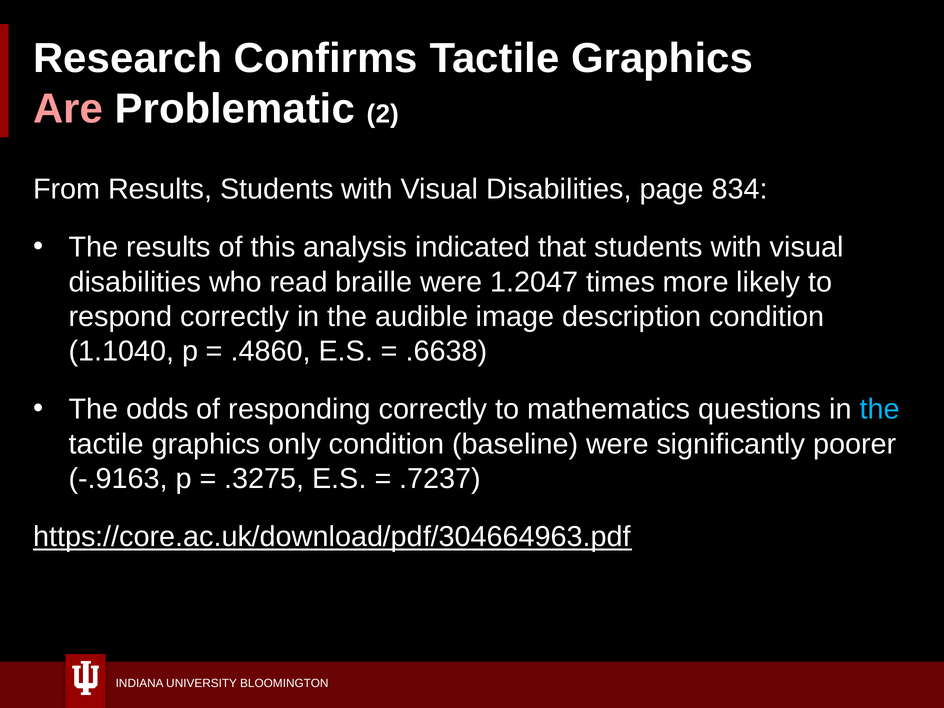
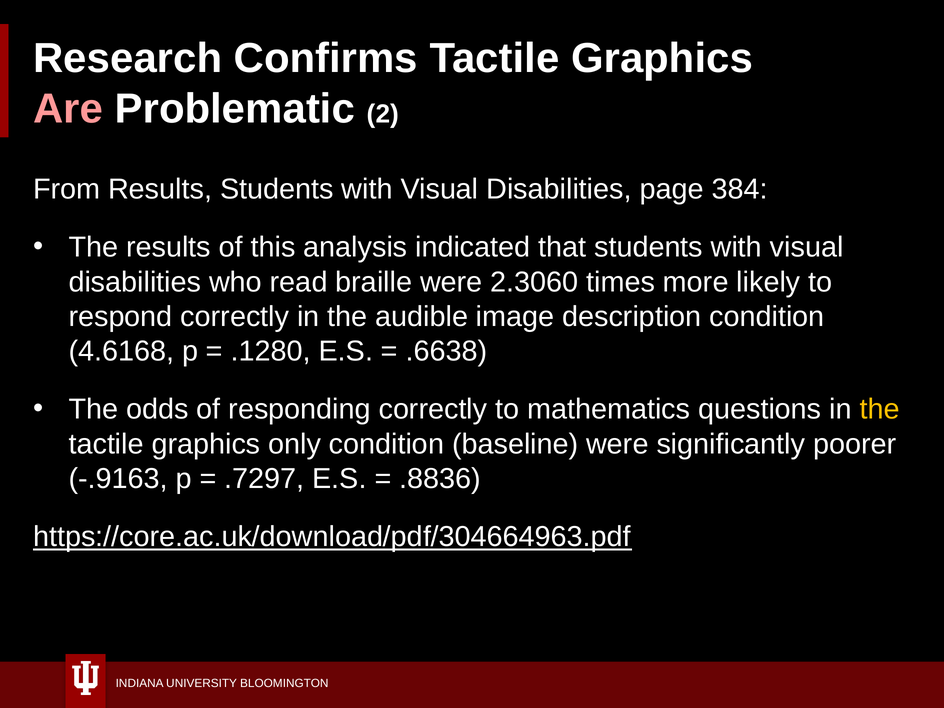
834: 834 -> 384 (740, 189)
1.2047: 1.2047 -> 2.3060 (534, 282)
1.1040: 1.1040 -> 4.6168 (121, 351)
.4860: .4860 -> .1280 (271, 351)
the colour: light blue -> yellow (880, 409)
.3275: .3275 -> .7297 (264, 479)
.7237: .7237 -> .8836 (440, 479)
